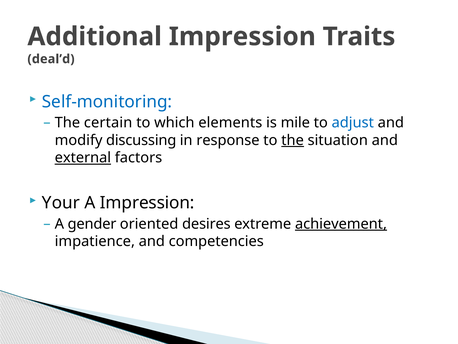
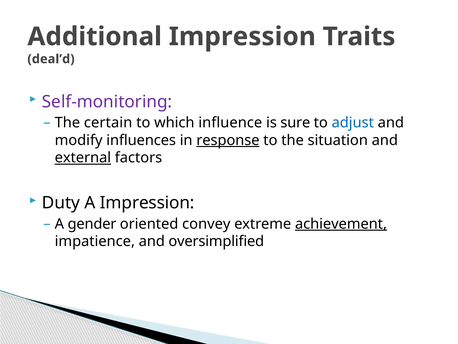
Self-monitoring colour: blue -> purple (107, 102)
elements: elements -> influence (230, 123)
mile: mile -> sure (295, 123)
discussing: discussing -> influences (141, 140)
response underline: none -> present (228, 140)
the underline: present -> none (293, 140)
Your: Your -> Duty (61, 203)
desires: desires -> convey (206, 224)
competencies: competencies -> oversimplified (216, 241)
